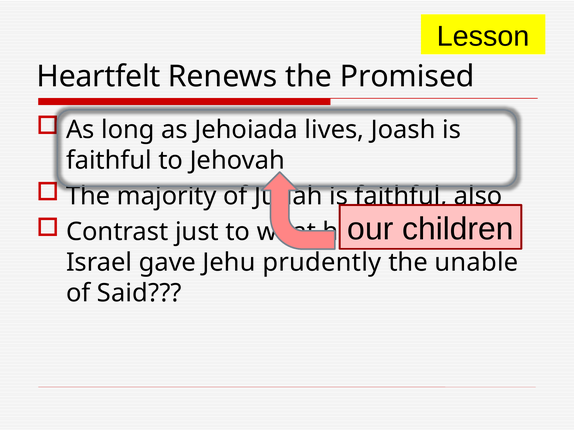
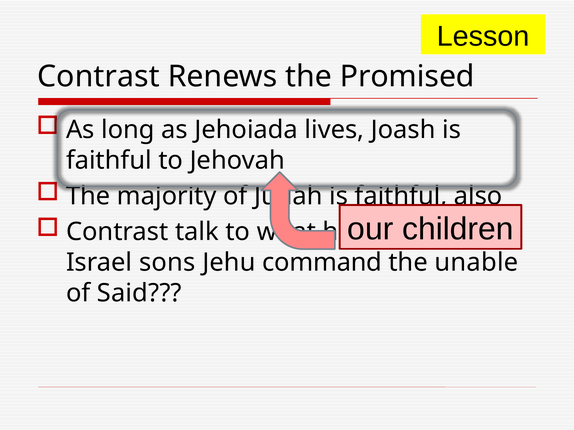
Heartfelt: Heartfelt -> Contrast (98, 77)
just: just -> talk (197, 232)
gave: gave -> sons (167, 263)
prudently: prudently -> command (322, 263)
